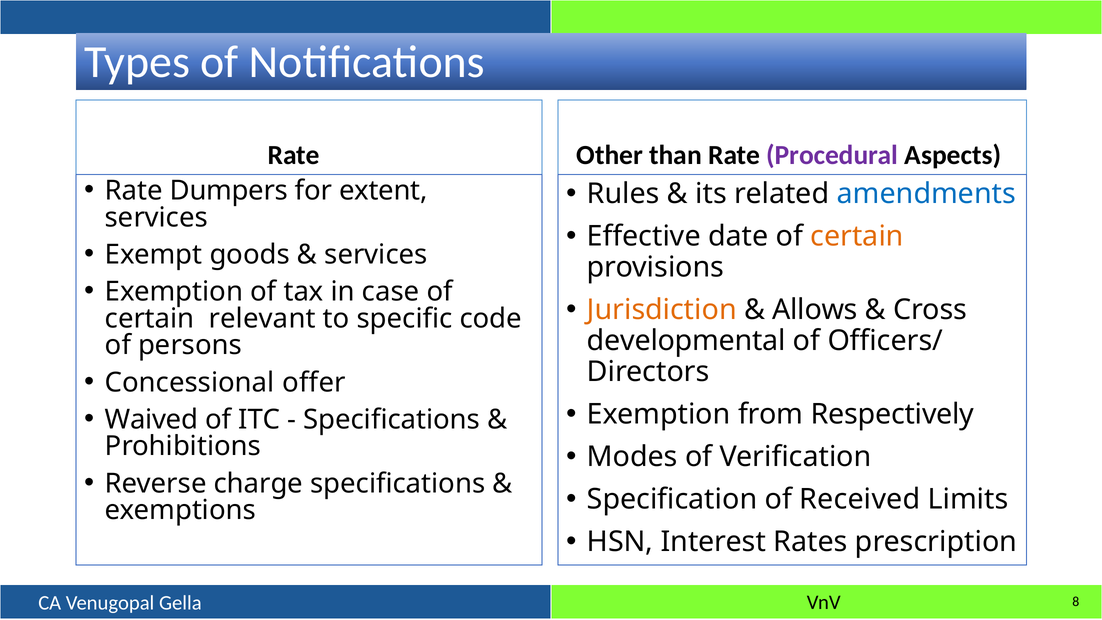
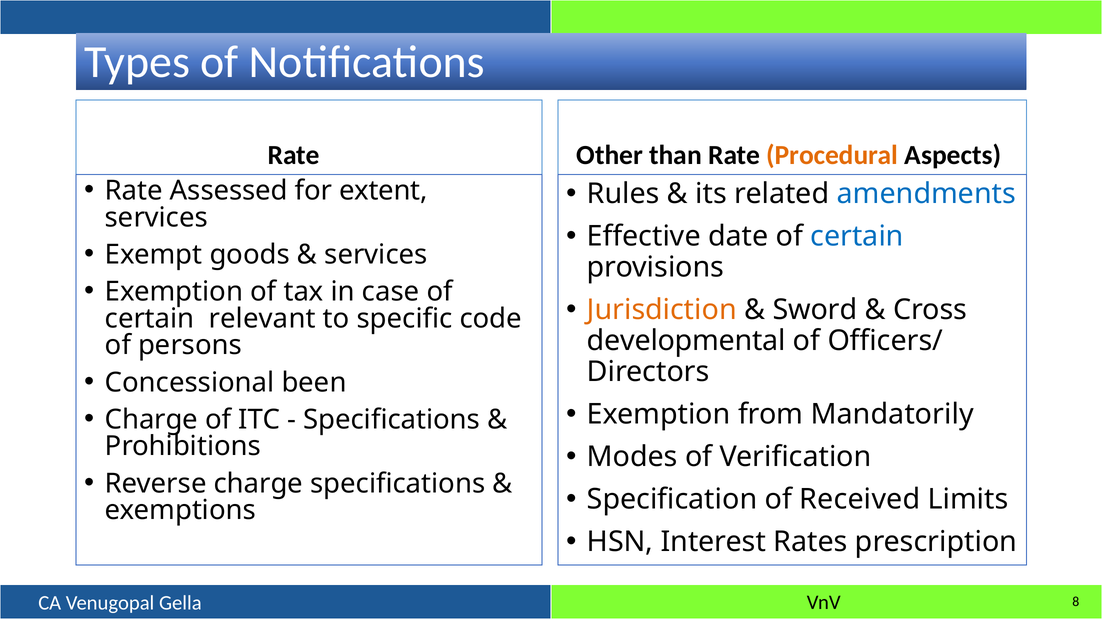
Procedural colour: purple -> orange (832, 155)
Dumpers: Dumpers -> Assessed (229, 191)
certain colour: orange -> blue (857, 236)
Allows: Allows -> Sword (815, 310)
offer: offer -> been (314, 382)
Respectively: Respectively -> Mandatorily (892, 414)
Waived: Waived -> Charge (151, 419)
